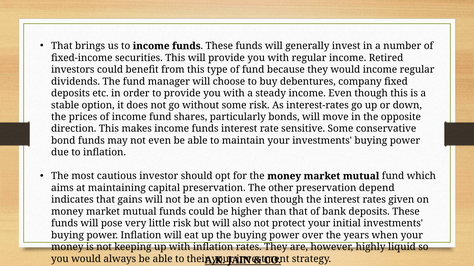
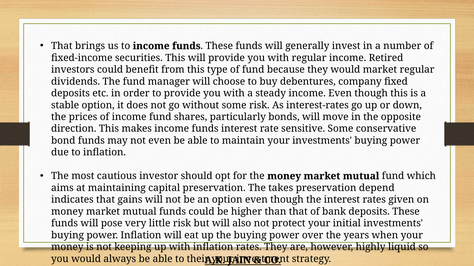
would income: income -> market (380, 70)
other: other -> takes (281, 188)
